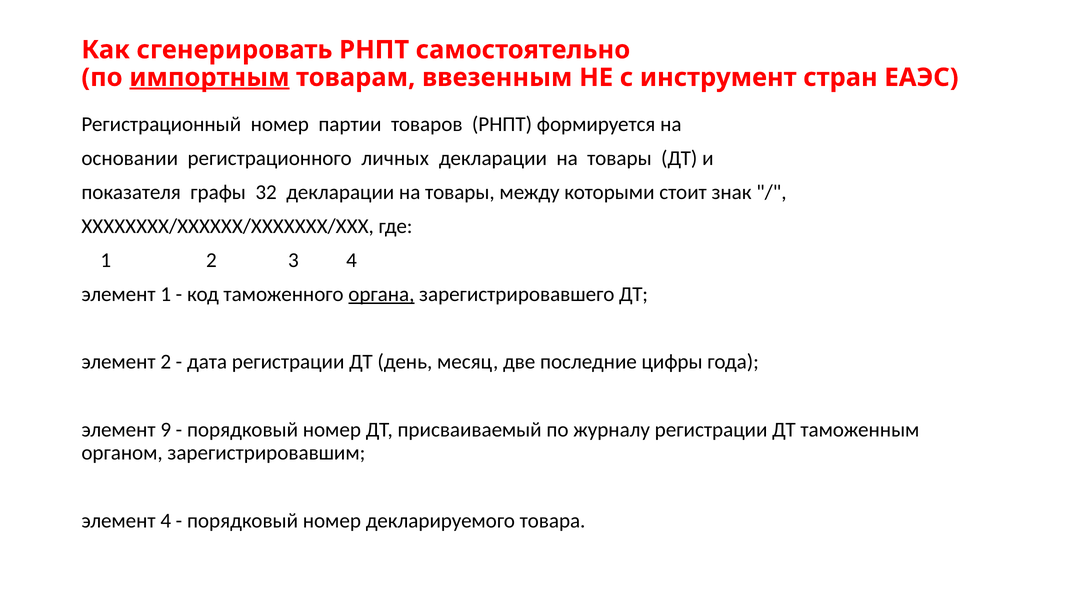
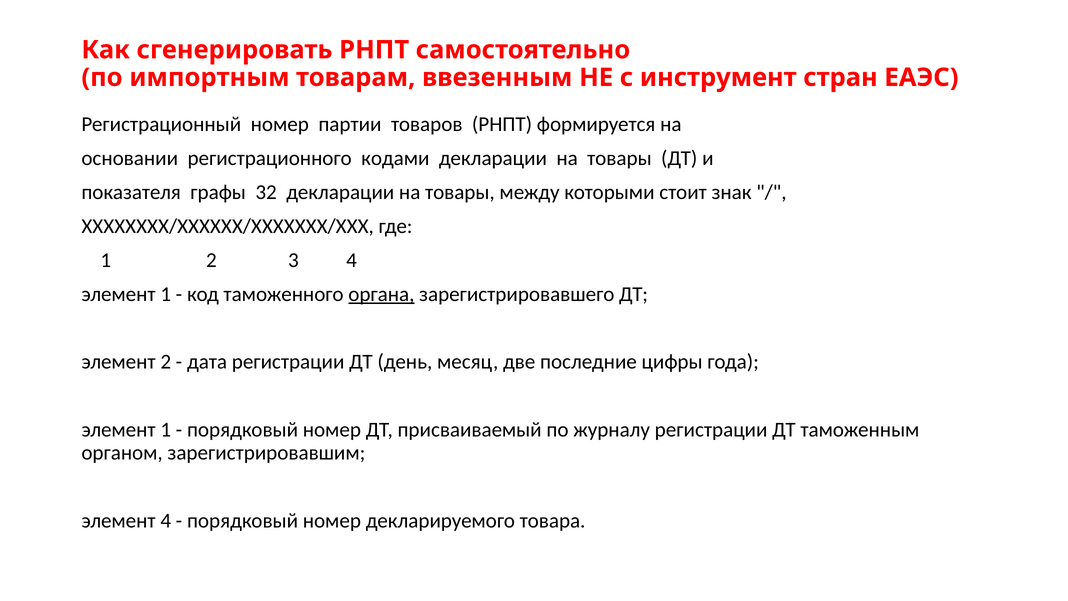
импортным underline: present -> none (209, 77)
личных: личных -> кодами (395, 158)
9: 9 -> 1 (166, 430)
